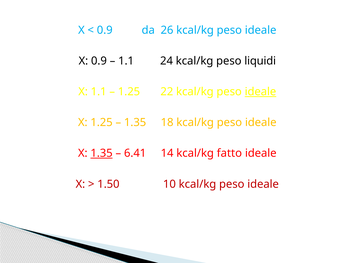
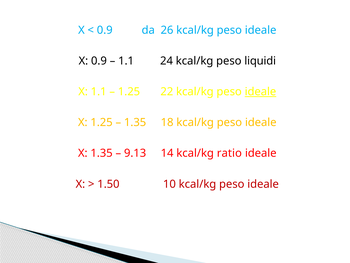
1.35 underline: present -> none (102, 153)
6.41: 6.41 -> 9.13 (135, 153)
fatto: fatto -> ratio (229, 153)
